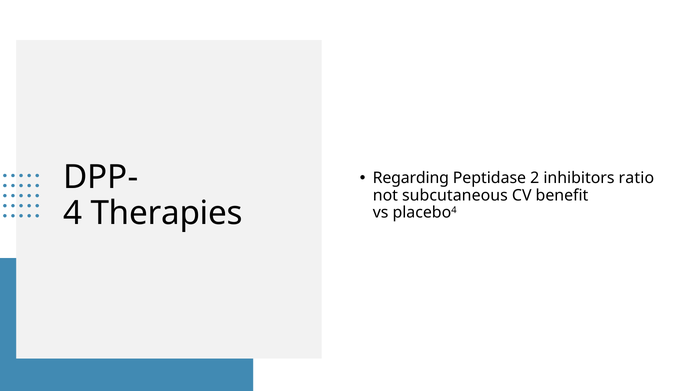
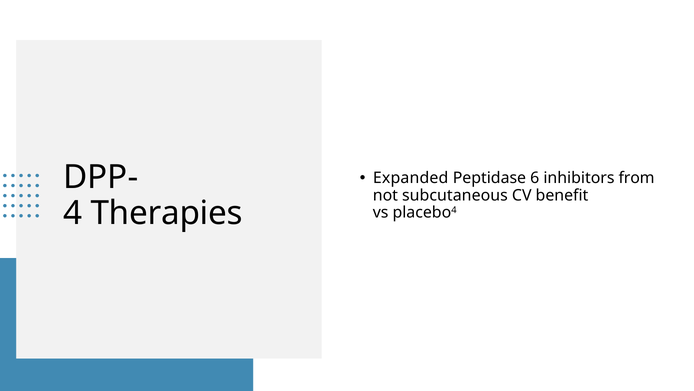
Regarding: Regarding -> Expanded (411, 178)
2: 2 -> 6 (535, 178)
ratio: ratio -> from (637, 178)
